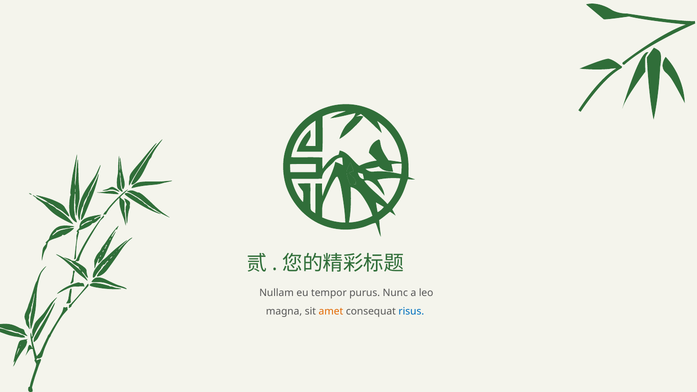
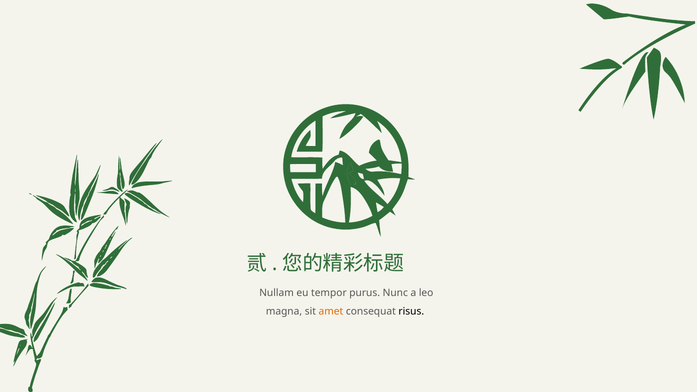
risus colour: blue -> black (411, 311)
